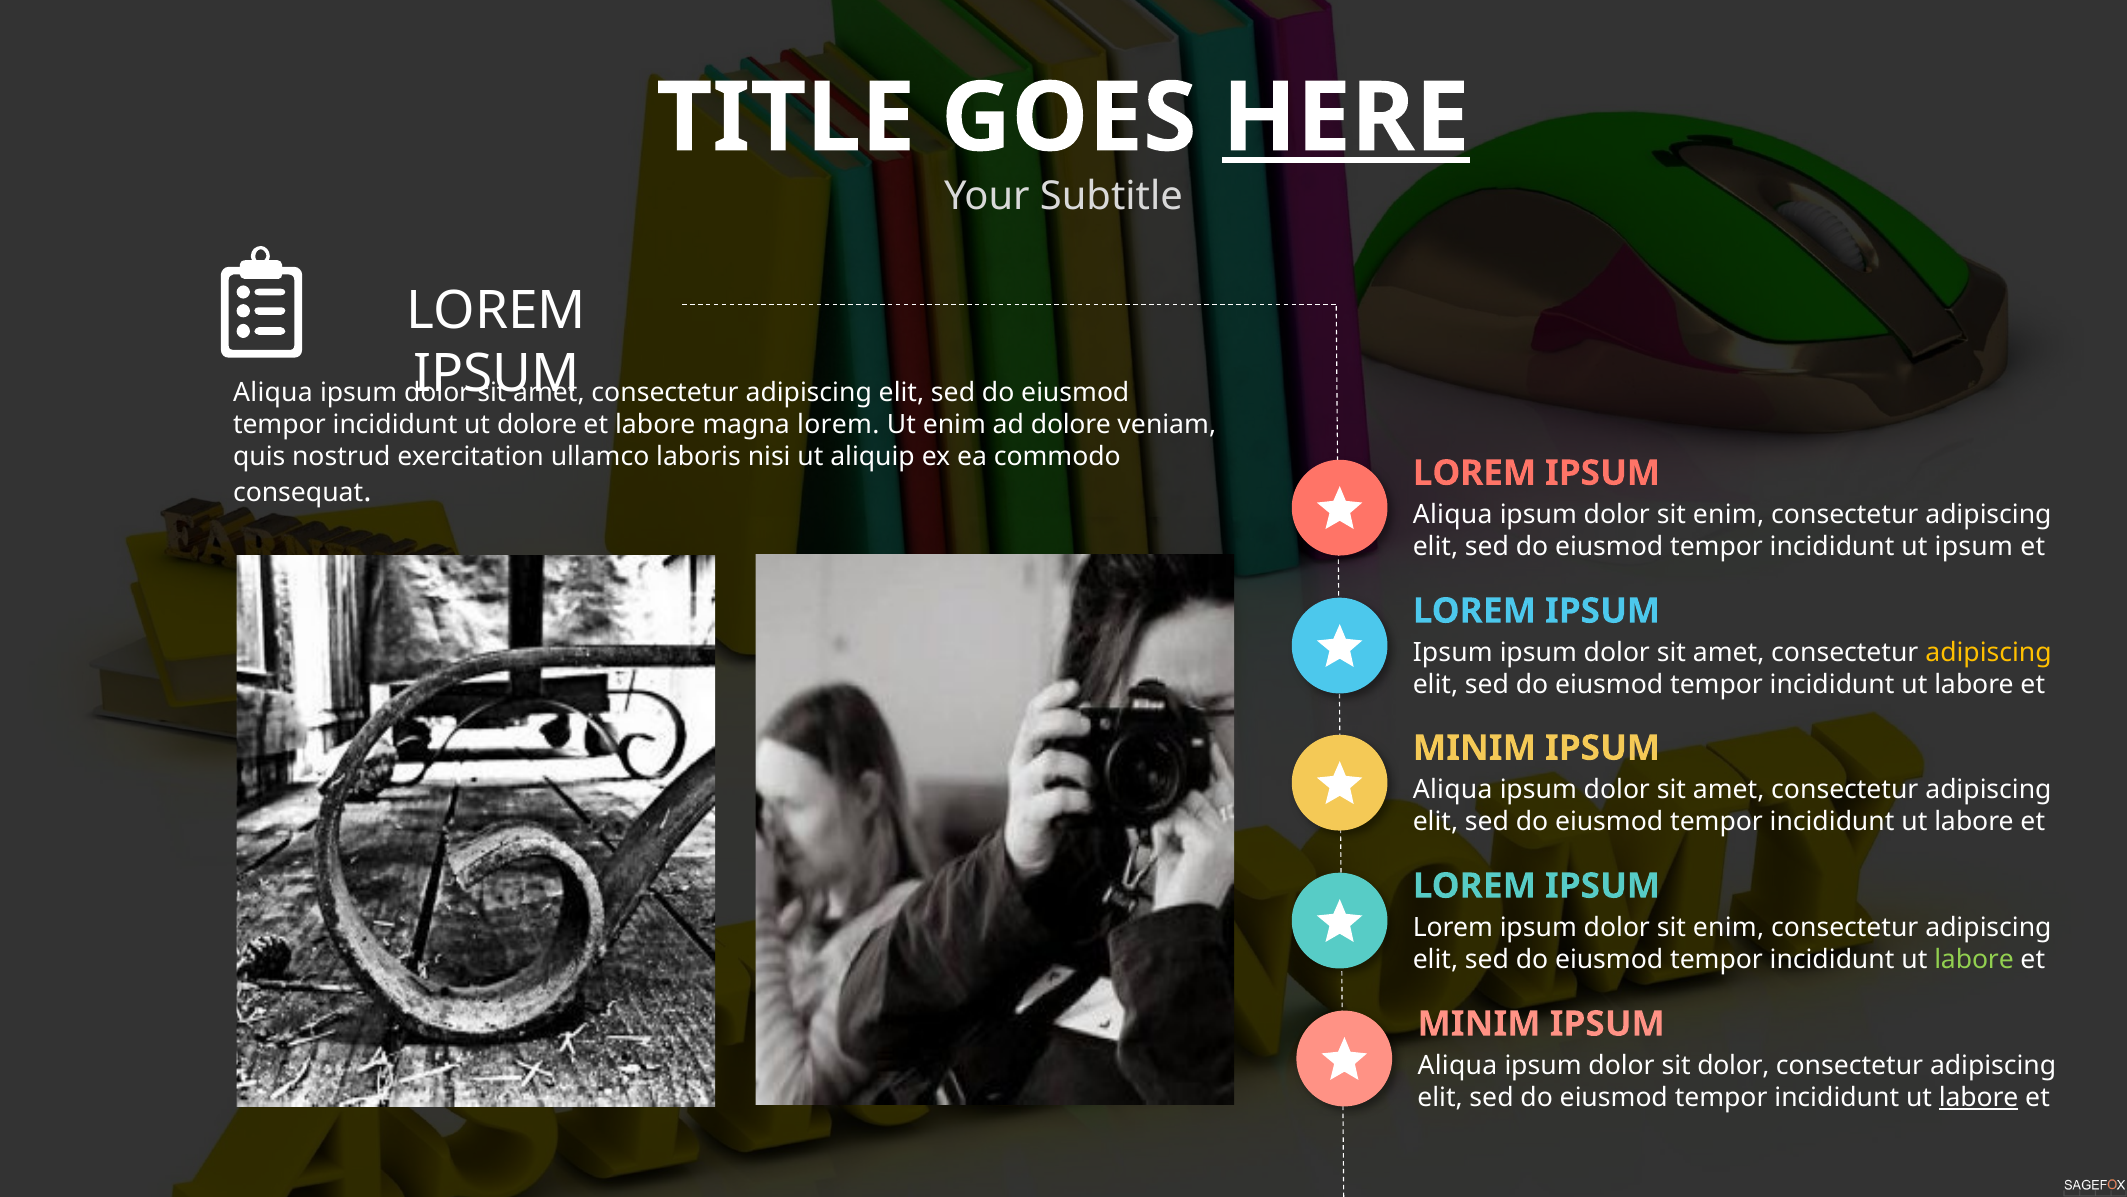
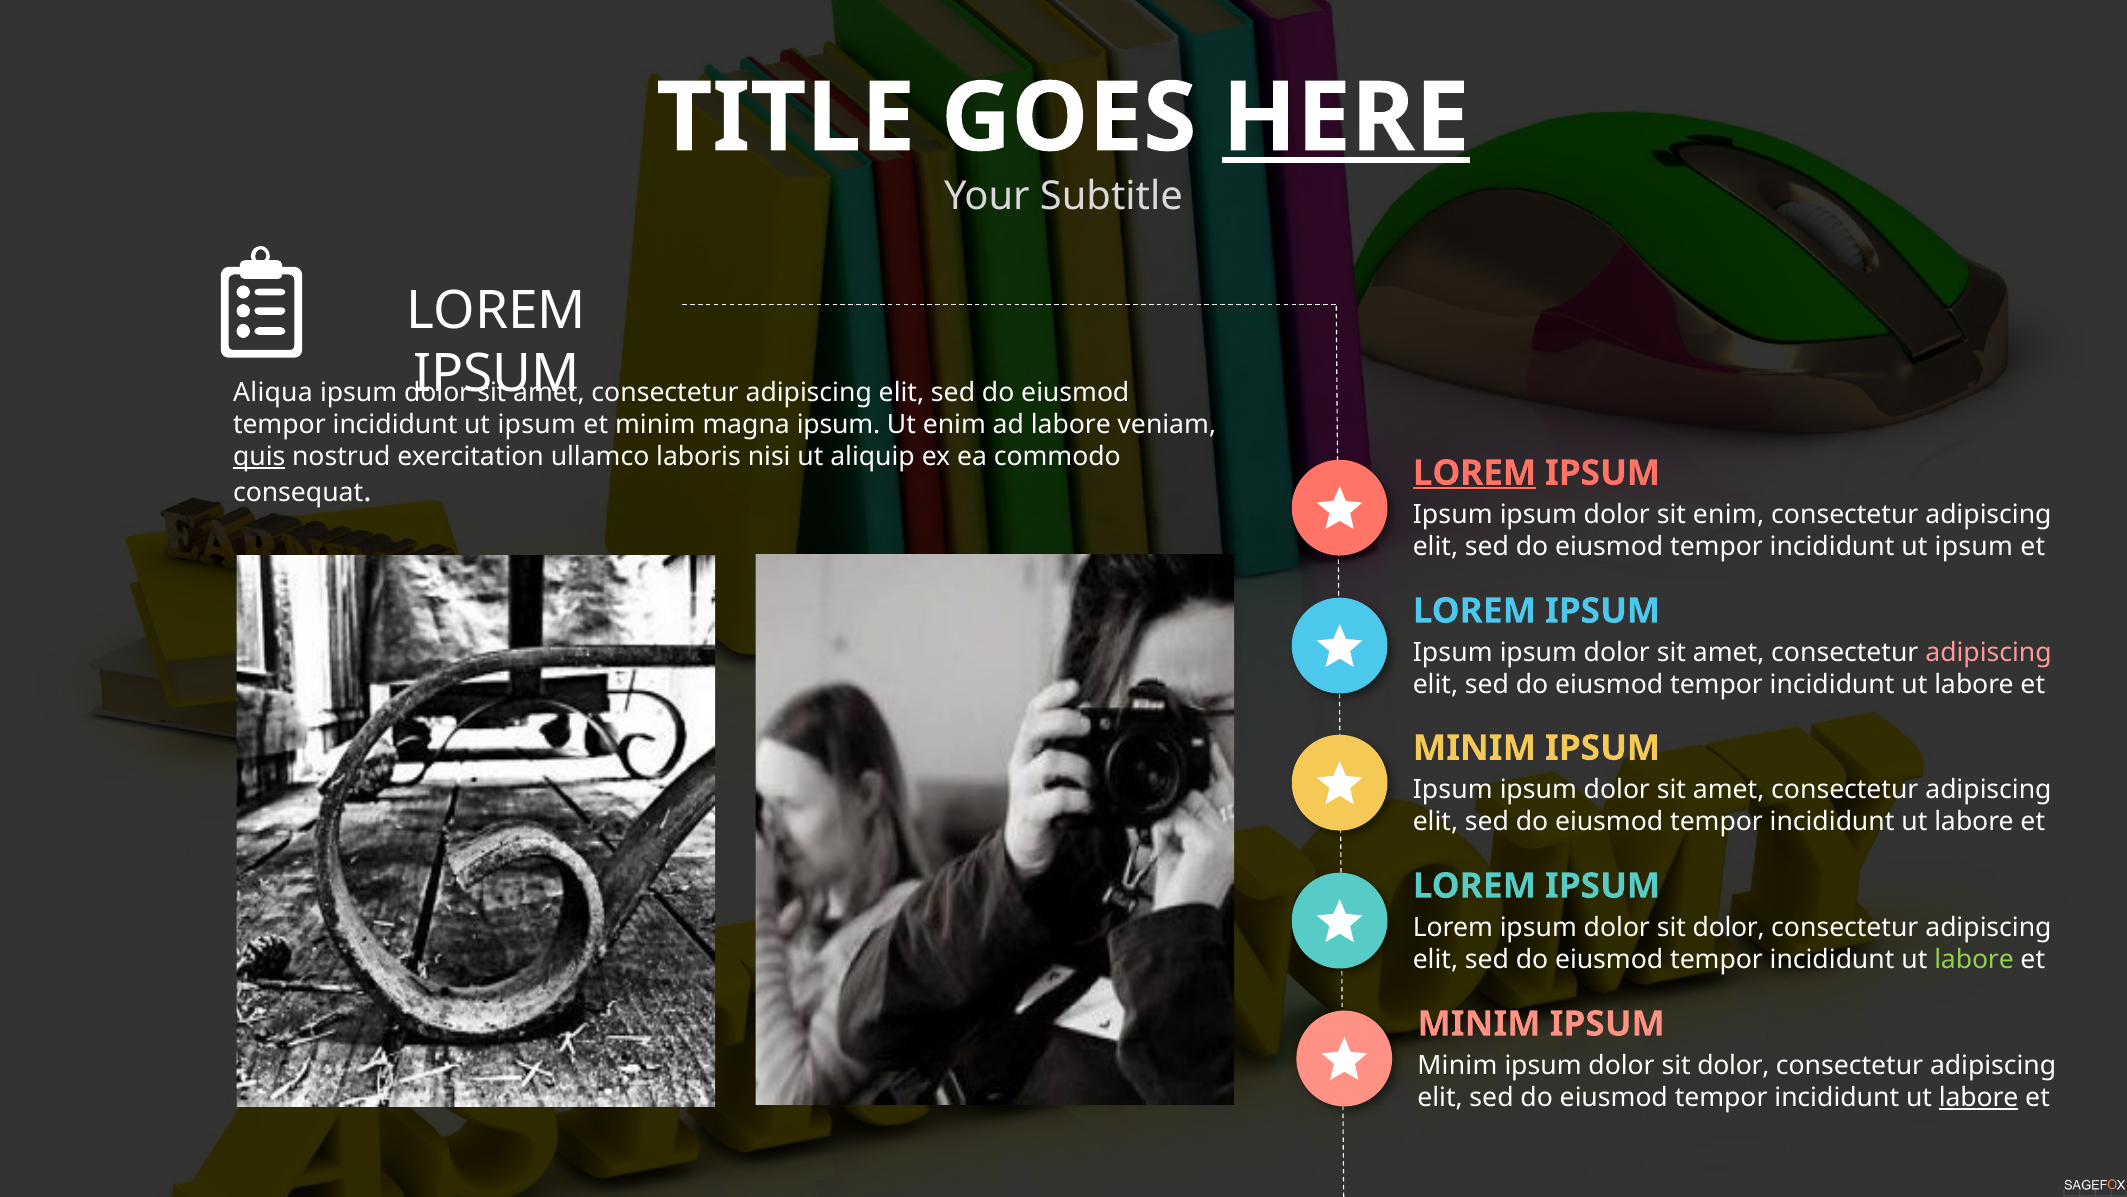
dolore: dolore -> ipsum (537, 424)
labore: labore -> minim (655, 424)
magna lorem: lorem -> ipsum (839, 424)
ad dolore: dolore -> labore (1071, 424)
quis underline: none -> present (259, 456)
LOREM underline: none -> present (1474, 473)
Aliqua: Aliqua -> Ipsum (1453, 515)
adipiscing colour: yellow -> pink (1989, 653)
Aliqua: Aliqua -> Ipsum (1453, 790)
enim: enim -> dolor (1729, 928)
Aliqua: Aliqua -> Minim (1457, 1065)
